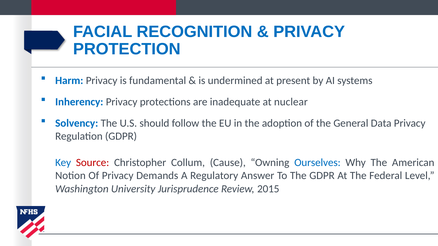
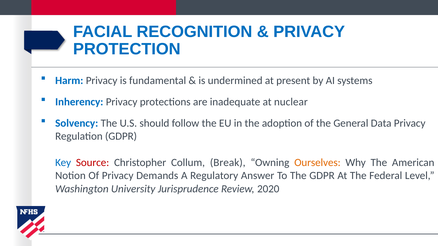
Cause: Cause -> Break (228, 163)
Ourselves colour: blue -> orange (317, 163)
2015: 2015 -> 2020 (268, 189)
